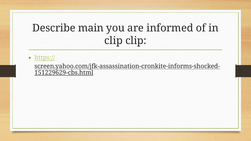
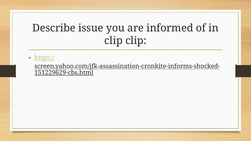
main: main -> issue (91, 28)
